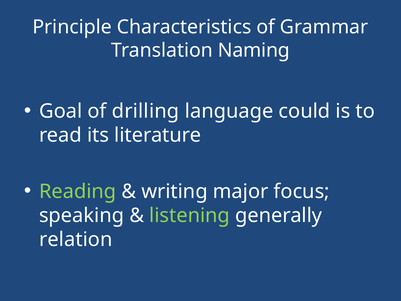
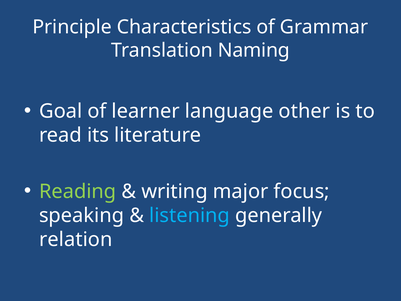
drilling: drilling -> learner (146, 111)
could: could -> other (304, 111)
listening colour: light green -> light blue (190, 215)
